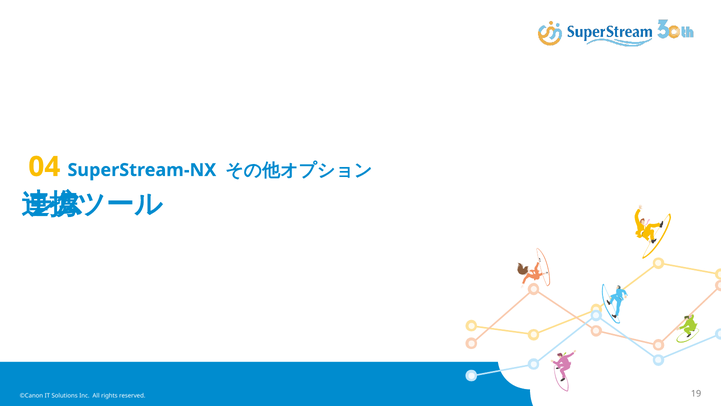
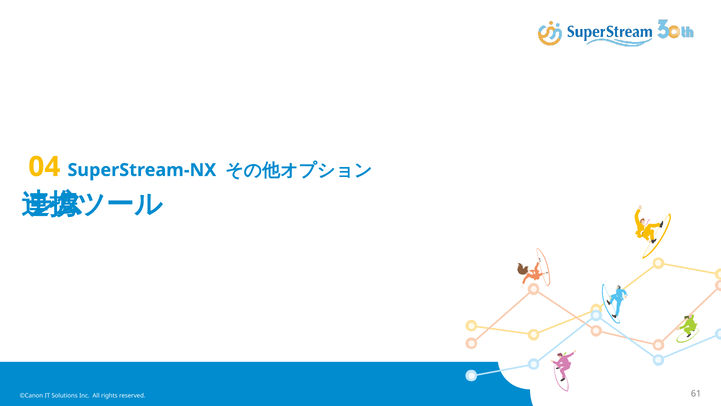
19: 19 -> 61 (696, 393)
